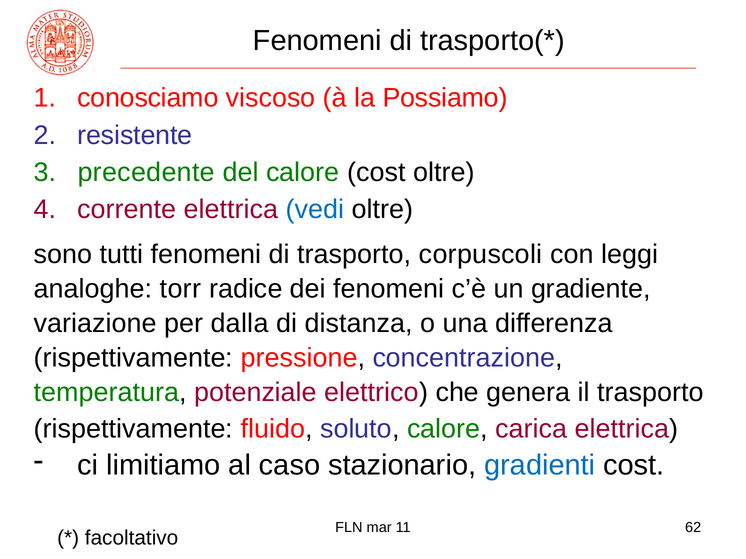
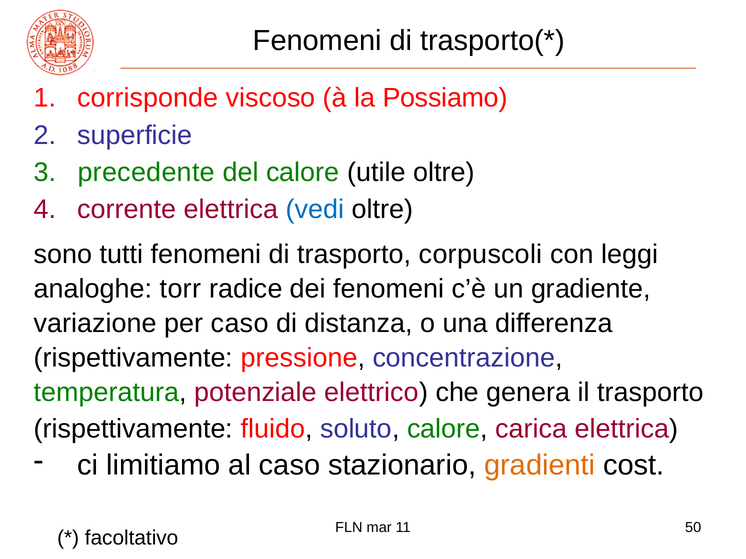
conosciamo: conosciamo -> corrisponde (148, 98)
resistente: resistente -> superficie (135, 135)
calore cost: cost -> utile (377, 172)
per dalla: dalla -> caso (240, 324)
gradienti colour: blue -> orange (540, 466)
62: 62 -> 50 (693, 528)
